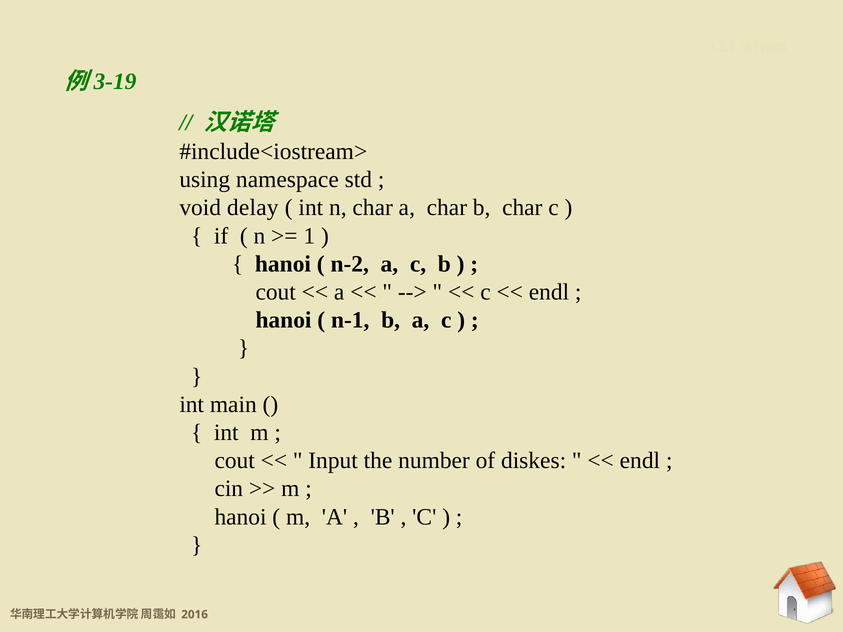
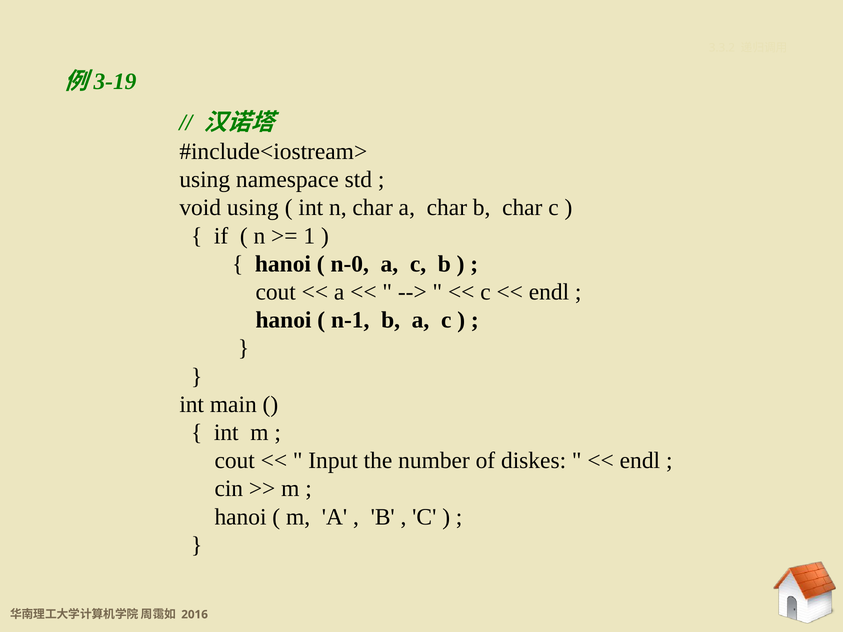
void delay: delay -> using (253, 208)
n-2: n-2 -> n-0 (350, 264)
